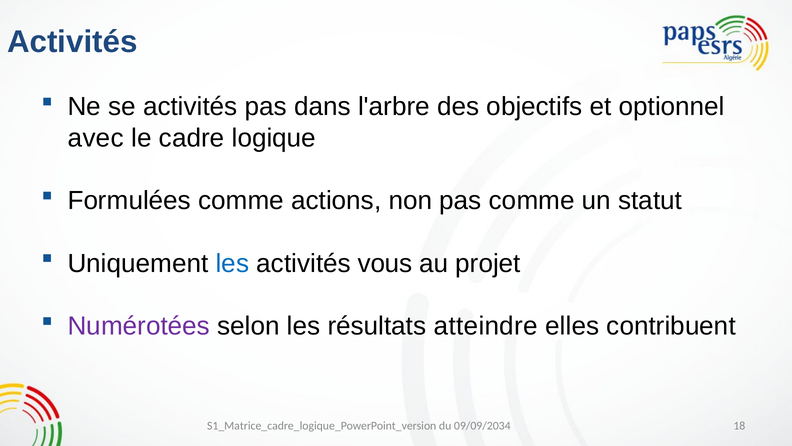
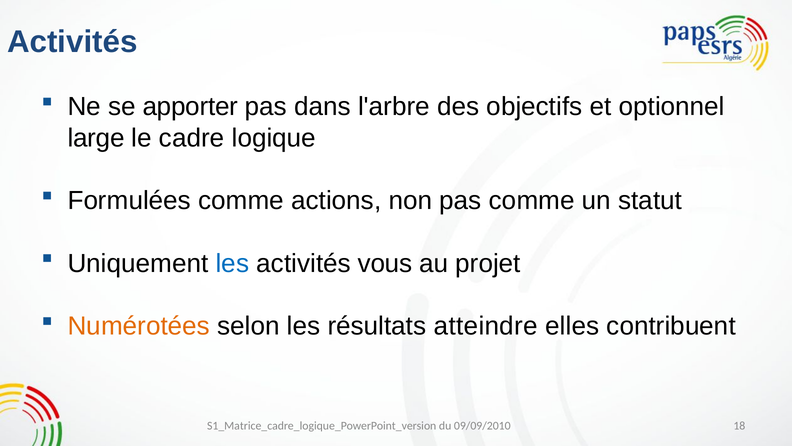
se activités: activités -> apporter (190, 107)
avec: avec -> large (96, 138)
Numérotées colour: purple -> orange (139, 326)
09/09/2034: 09/09/2034 -> 09/09/2010 (482, 426)
